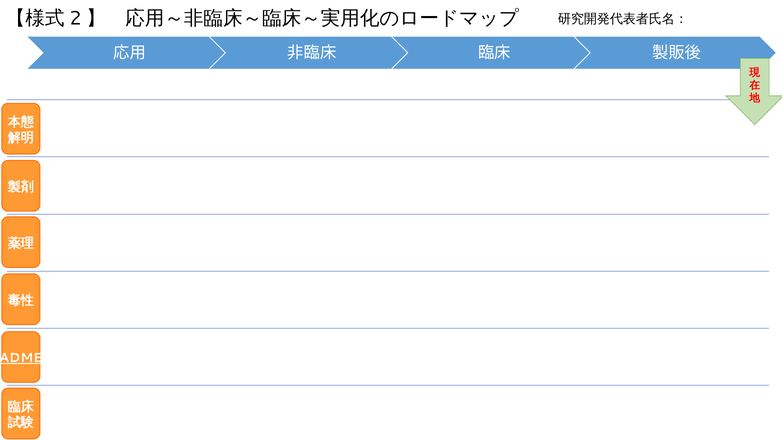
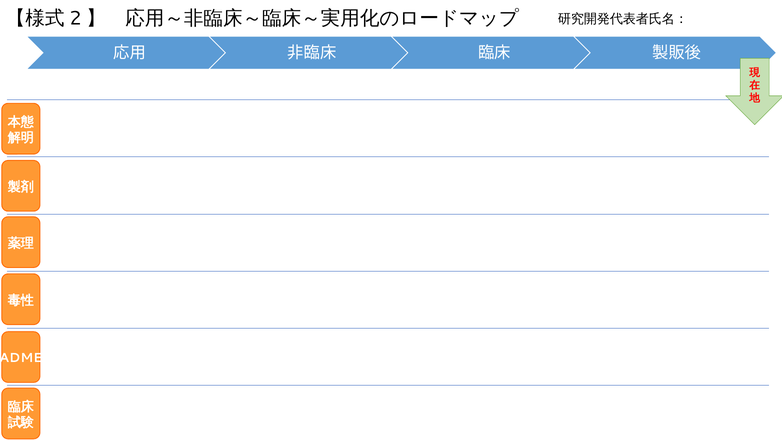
ADME underline: present -> none (21, 358)
